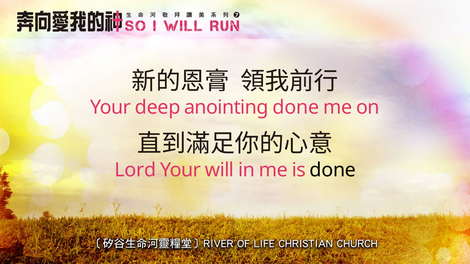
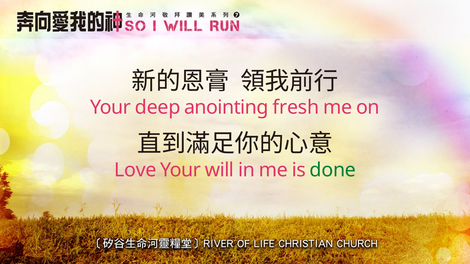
anointing done: done -> fresh (296, 108)
Lord: Lord -> Love (135, 170)
done colour: black -> green (333, 170)
